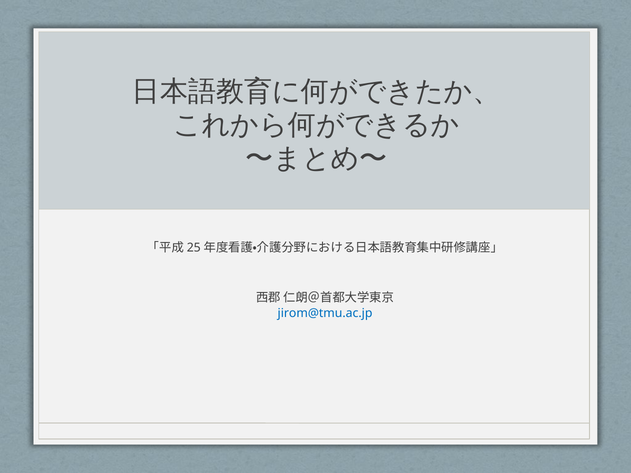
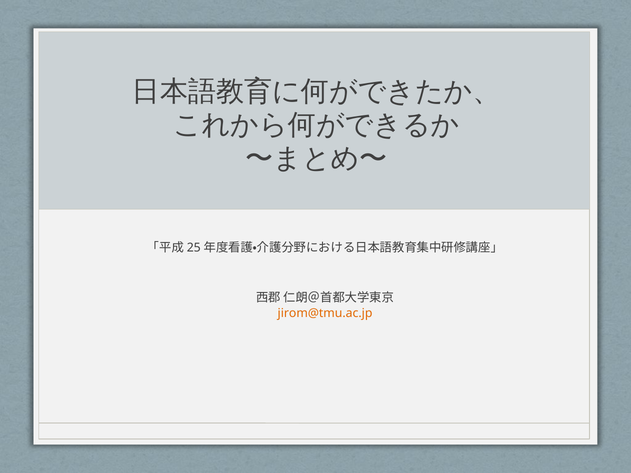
jirom@tmu.ac.jp colour: blue -> orange (325, 313)
